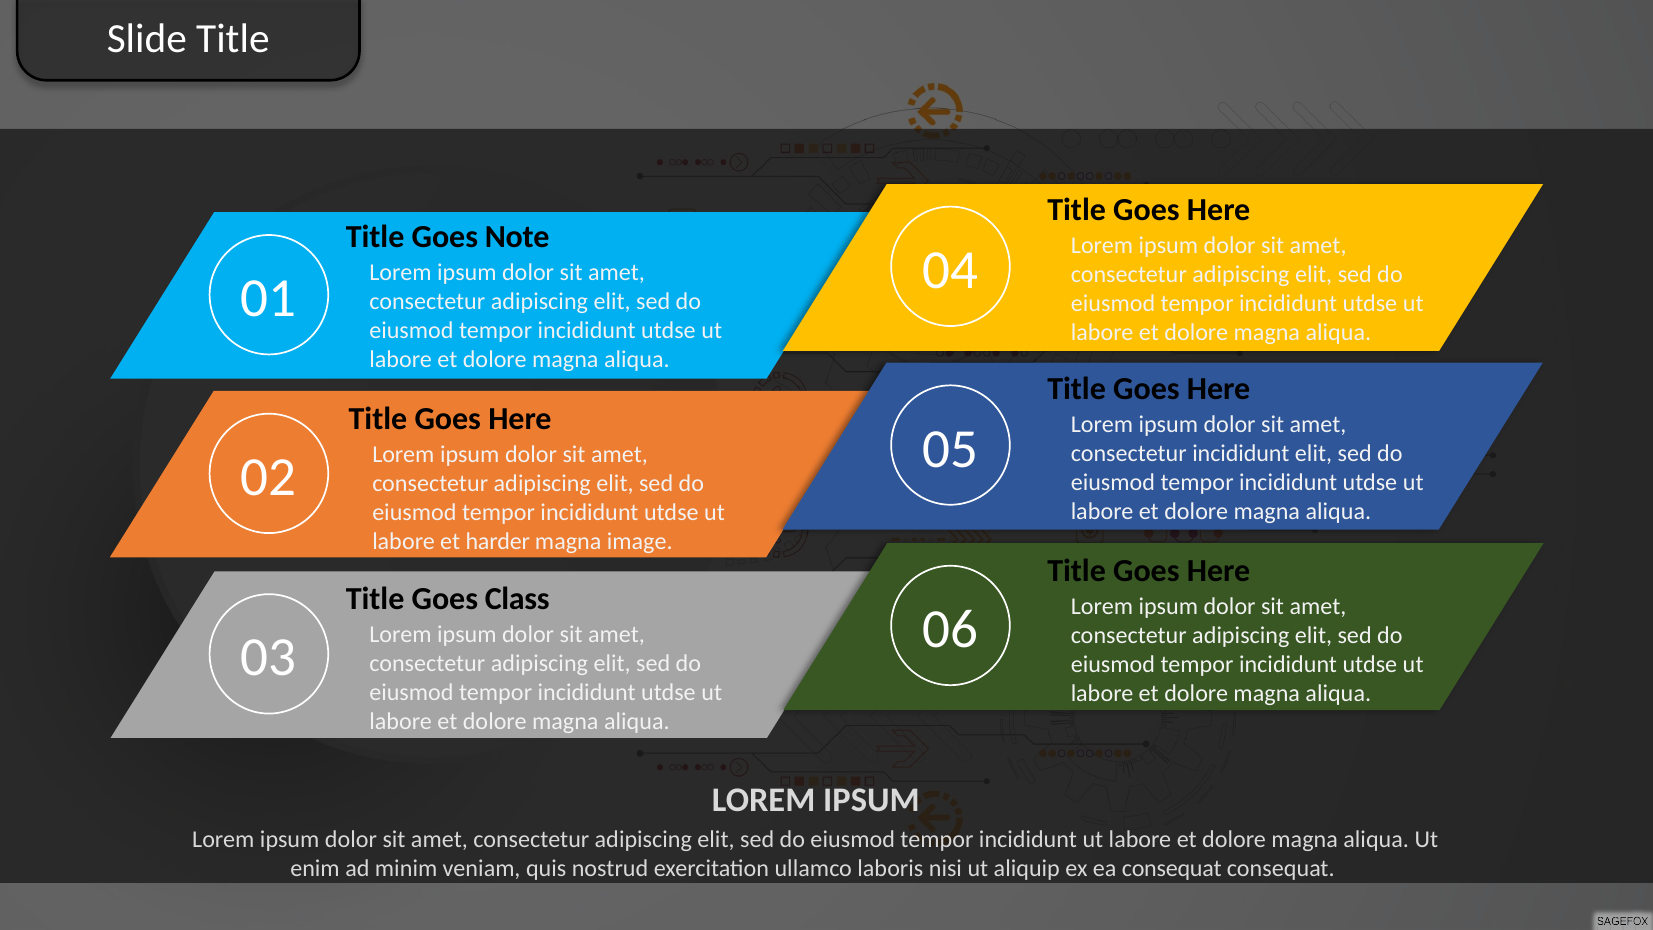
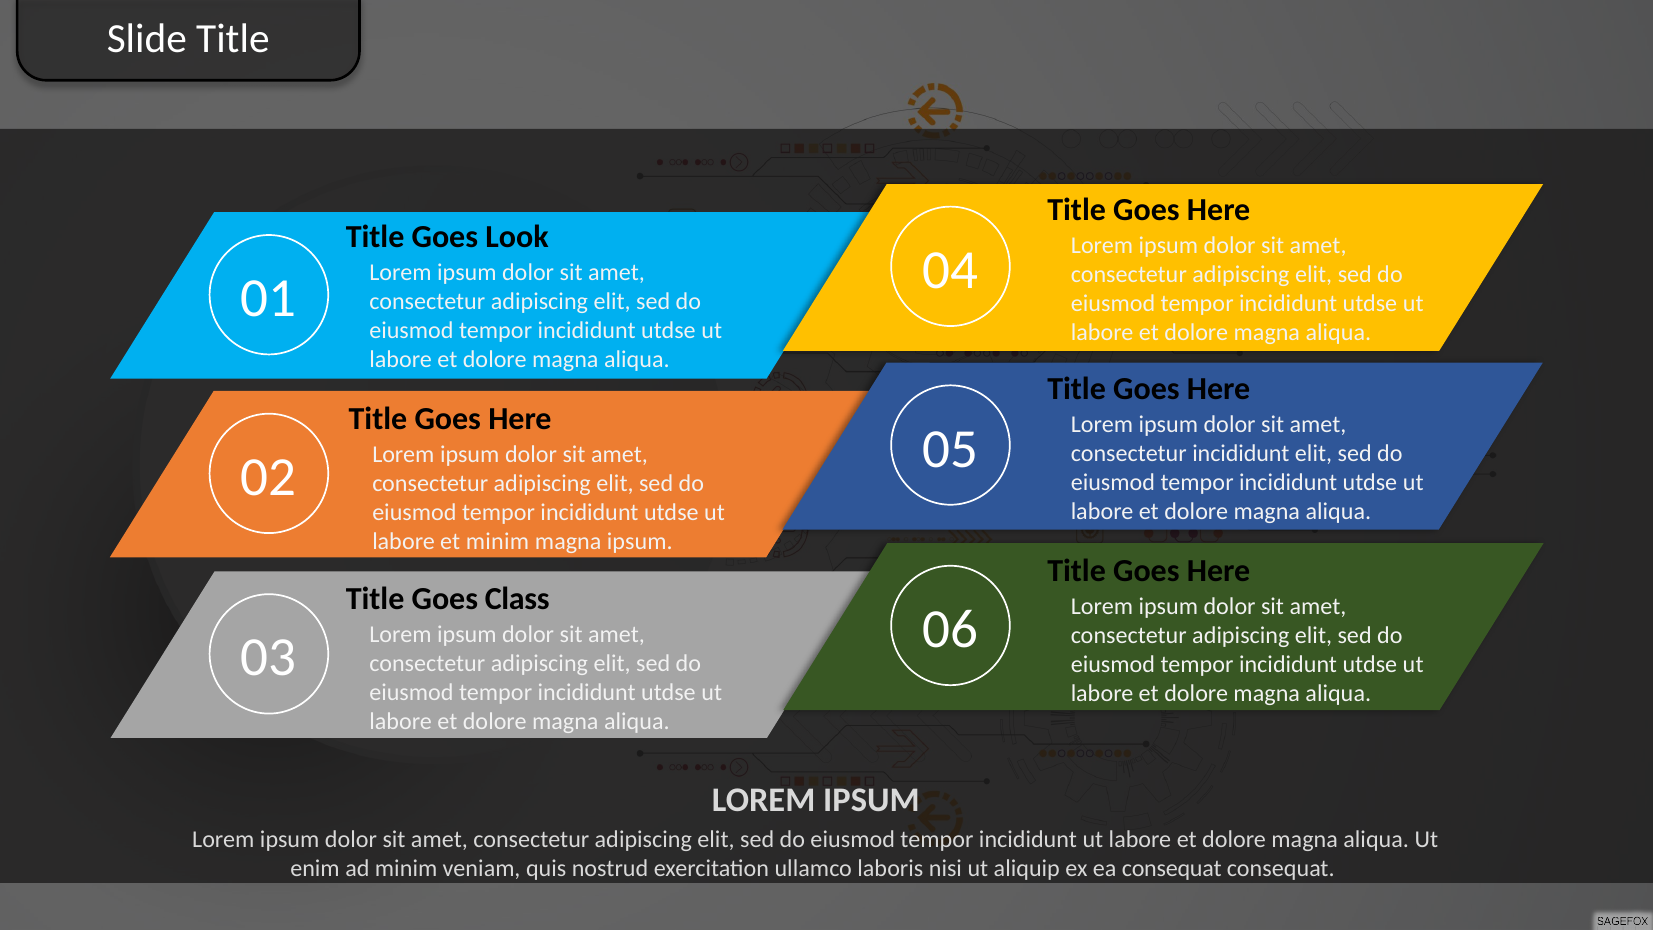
Note: Note -> Look (517, 237)
et harder: harder -> minim (498, 541)
magna image: image -> ipsum (640, 541)
